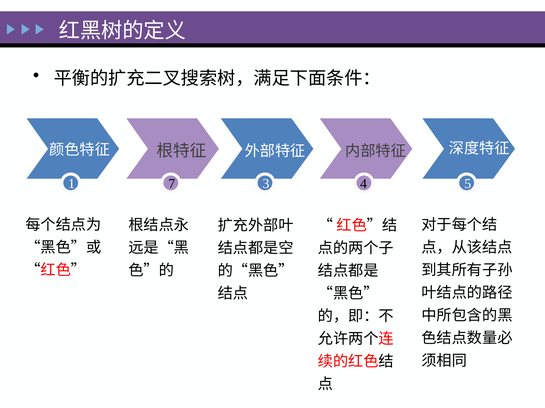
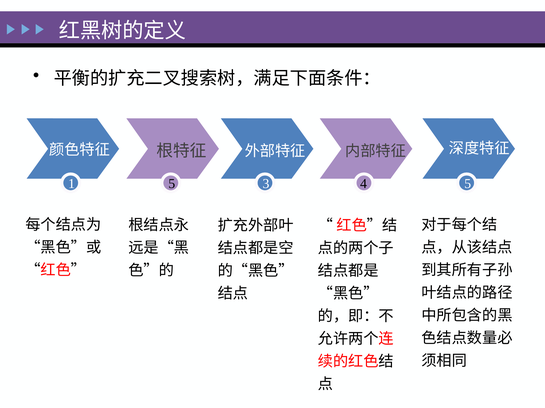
1 7: 7 -> 5 (172, 184)
